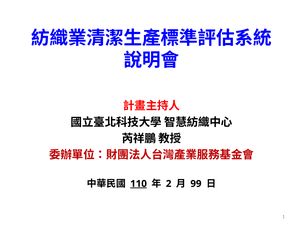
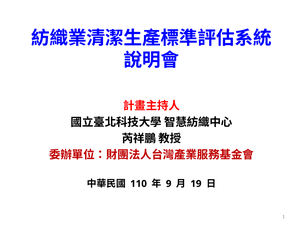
110 underline: present -> none (139, 184)
2: 2 -> 9 (169, 184)
99: 99 -> 19 (196, 184)
